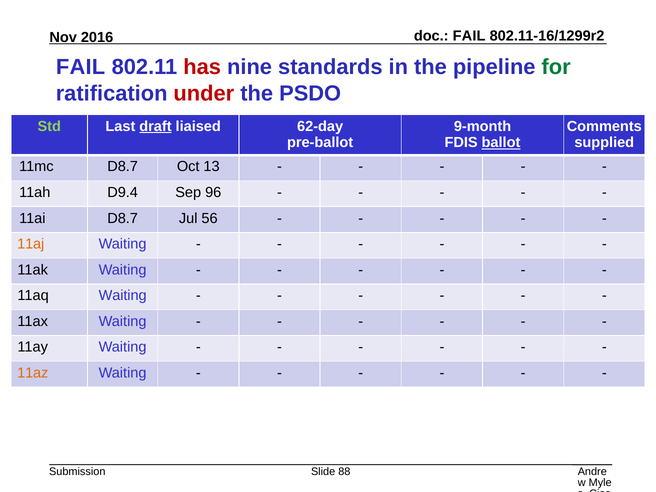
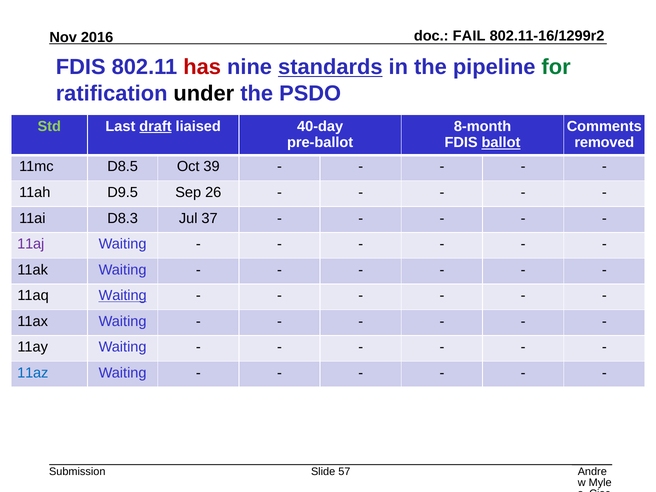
FAIL: FAIL -> FDIS (81, 67)
standards underline: none -> present (330, 67)
under colour: red -> black (204, 93)
62-day: 62-day -> 40-day (320, 126)
9-month: 9-month -> 8-month (483, 126)
supplied: supplied -> removed (604, 143)
11mc D8.7: D8.7 -> D8.5 (123, 167)
13: 13 -> 39 (212, 167)
D9.4: D9.4 -> D9.5 (123, 192)
96: 96 -> 26 (213, 192)
11ai D8.7: D8.7 -> D8.3 (123, 218)
56: 56 -> 37 (210, 218)
11aj colour: orange -> purple (31, 244)
Waiting underline: none -> present (123, 296)
11az colour: orange -> blue (33, 373)
88: 88 -> 57 (344, 472)
